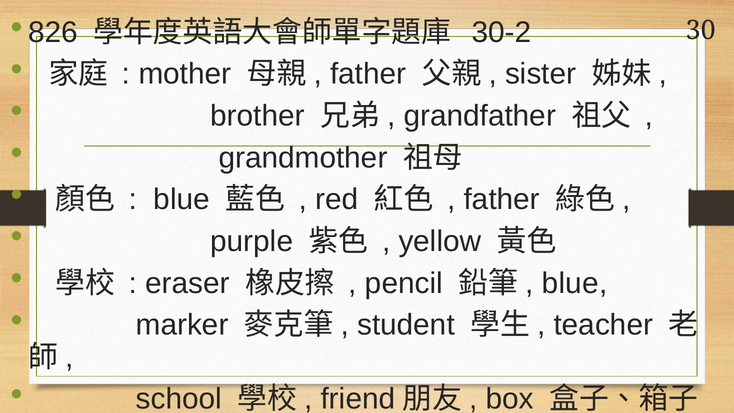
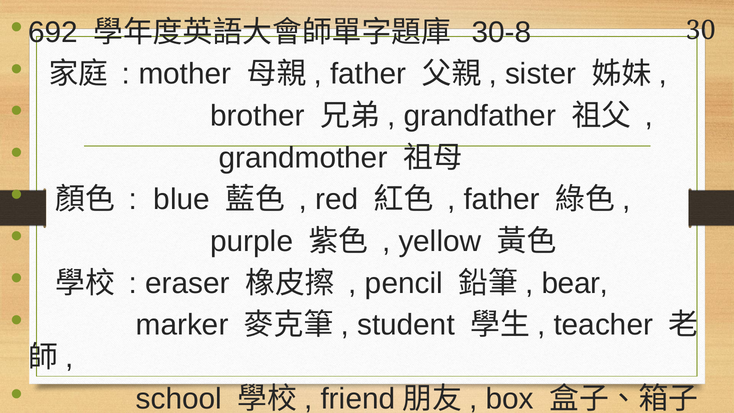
826: 826 -> 692 (53, 32)
30-2: 30-2 -> 30-8 (501, 32)
blue: blue -> bear (575, 283)
